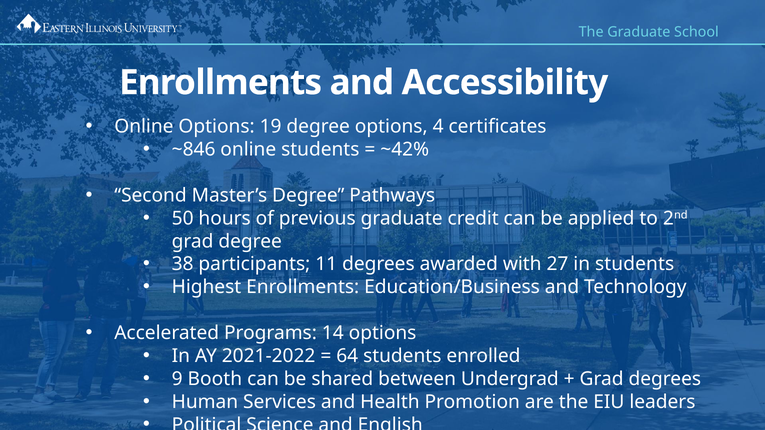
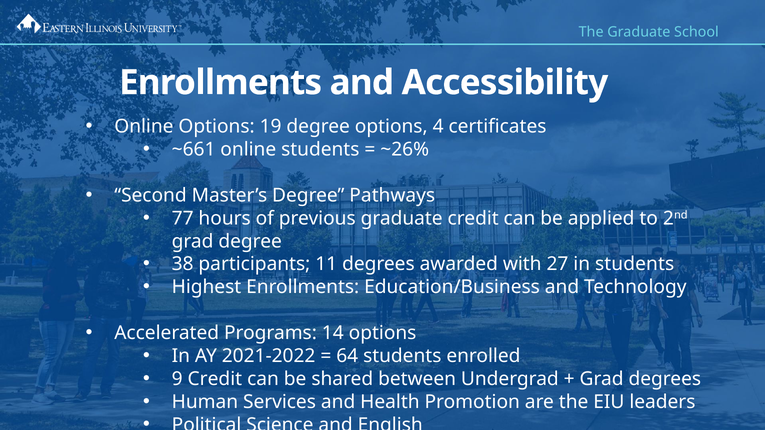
~846: ~846 -> ~661 (194, 150)
~42%: ~42% -> ~26% (405, 150)
50: 50 -> 77 (183, 218)
9 Booth: Booth -> Credit (215, 379)
